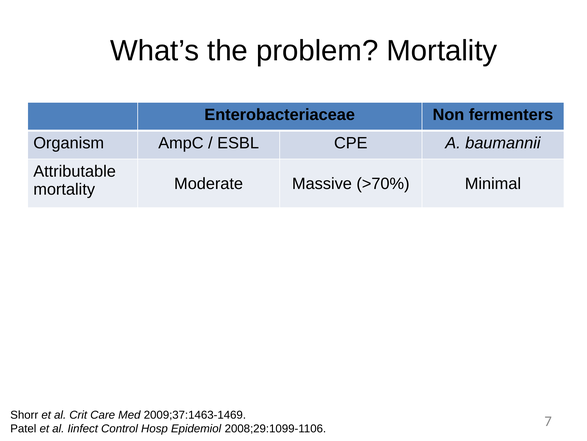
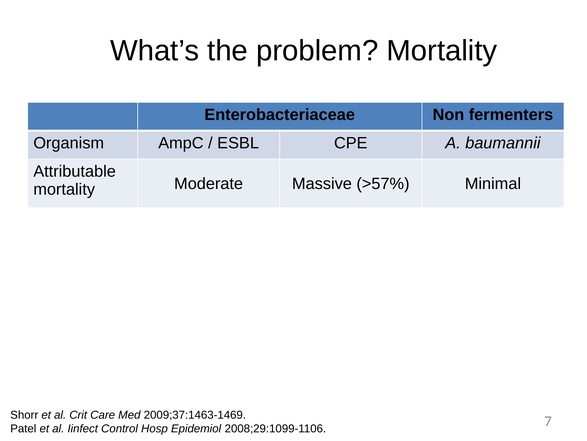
>70%: >70% -> >57% (383, 183)
